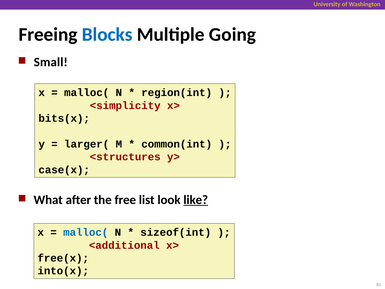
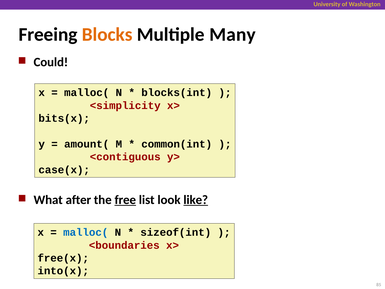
Blocks colour: blue -> orange (107, 35)
Going: Going -> Many (233, 35)
Small: Small -> Could (51, 62)
region(int: region(int -> blocks(int (177, 93)
larger(: larger( -> amount( (87, 144)
<structures: <structures -> <contiguous (125, 157)
free underline: none -> present (125, 200)
<additional: <additional -> <boundaries (124, 245)
